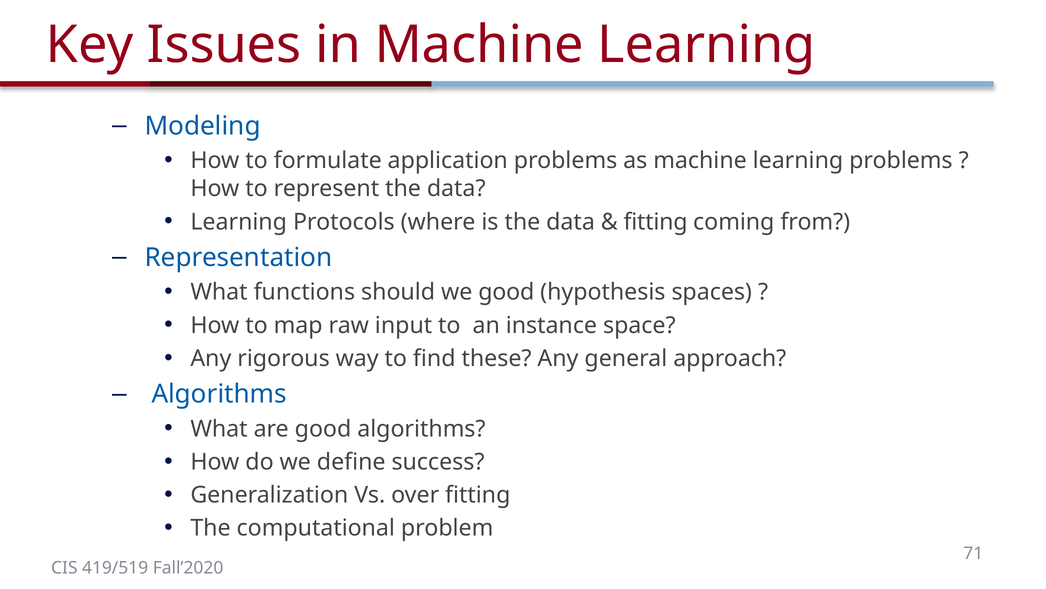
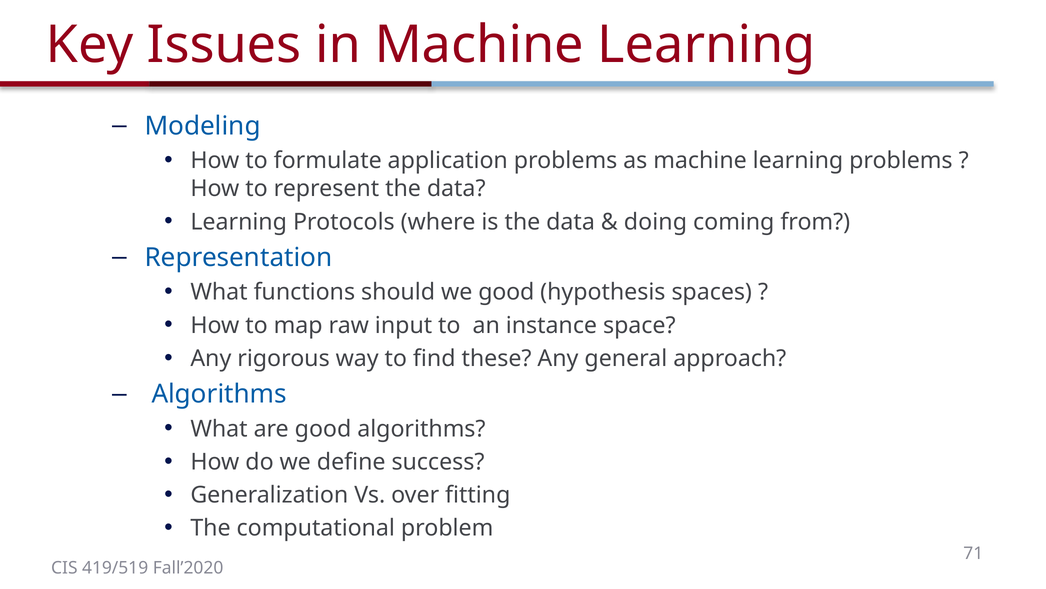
fitting: fitting -> doing (655, 222)
